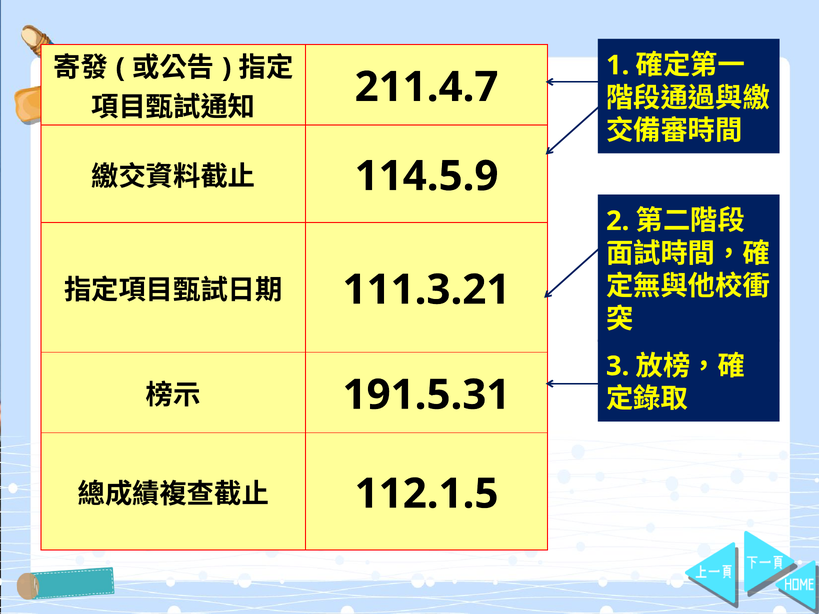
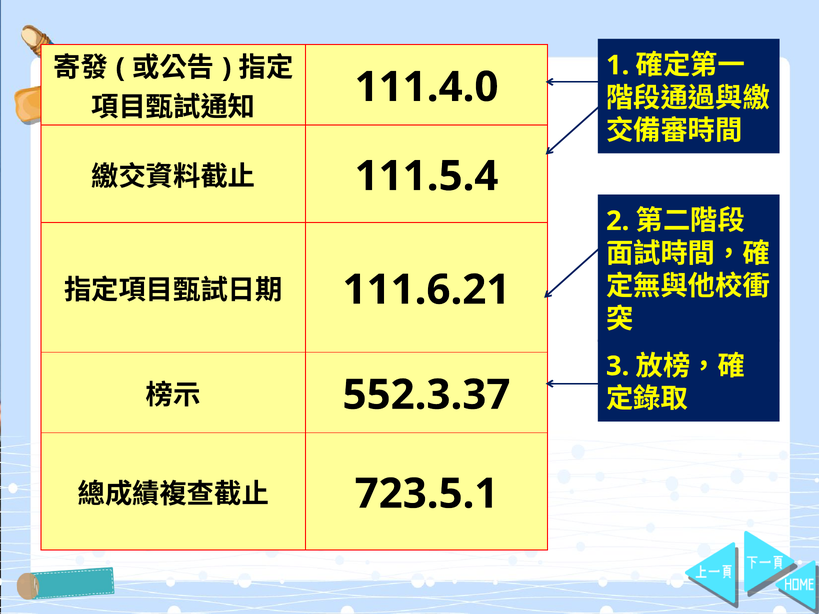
211.4.7: 211.4.7 -> 111.4.0 (427, 87)
114.5.9: 114.5.9 -> 111.5.4 (427, 176)
111.3.21: 111.3.21 -> 111.6.21 (426, 290)
191.5.31: 191.5.31 -> 552.3.37 (426, 395)
112.1.5: 112.1.5 -> 723.5.1 (427, 494)
